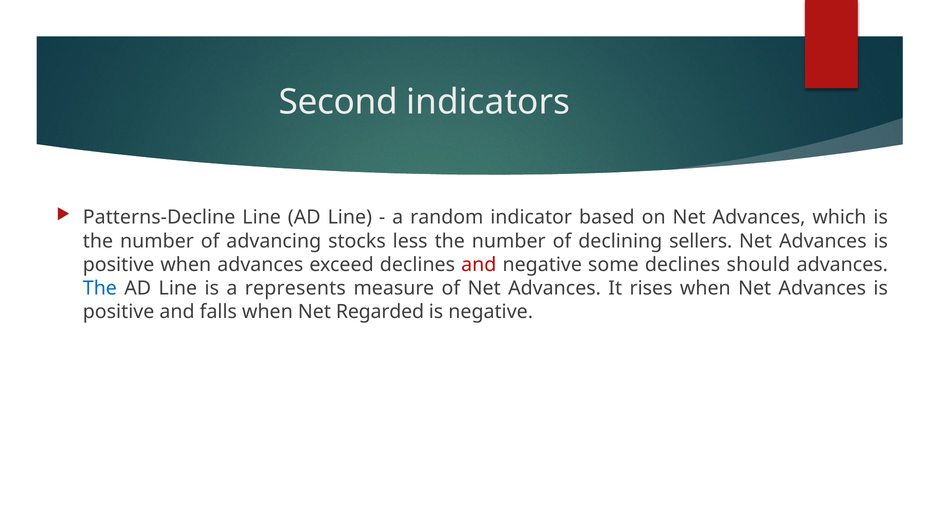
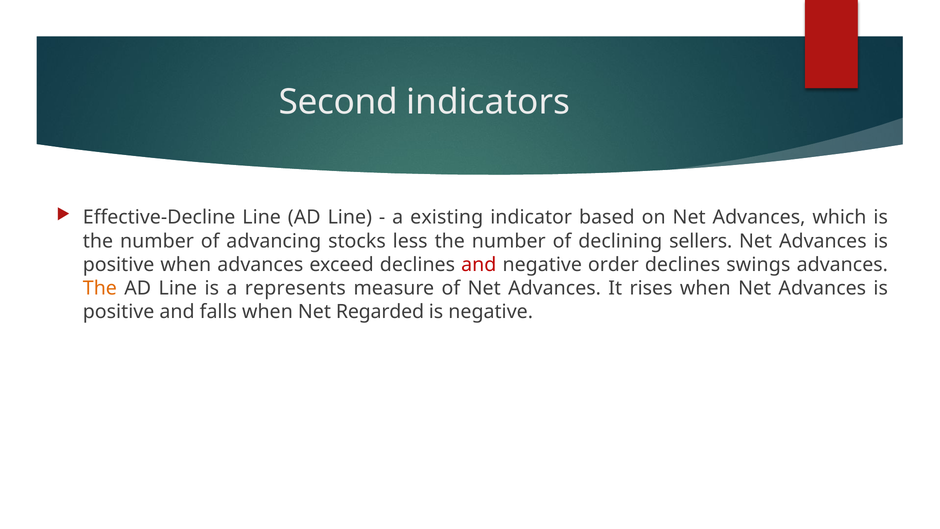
Patterns-Decline: Patterns-Decline -> Effective-Decline (159, 217)
random: random -> existing (447, 217)
some: some -> order (613, 264)
should: should -> swings (758, 264)
The colour: blue -> orange (100, 288)
